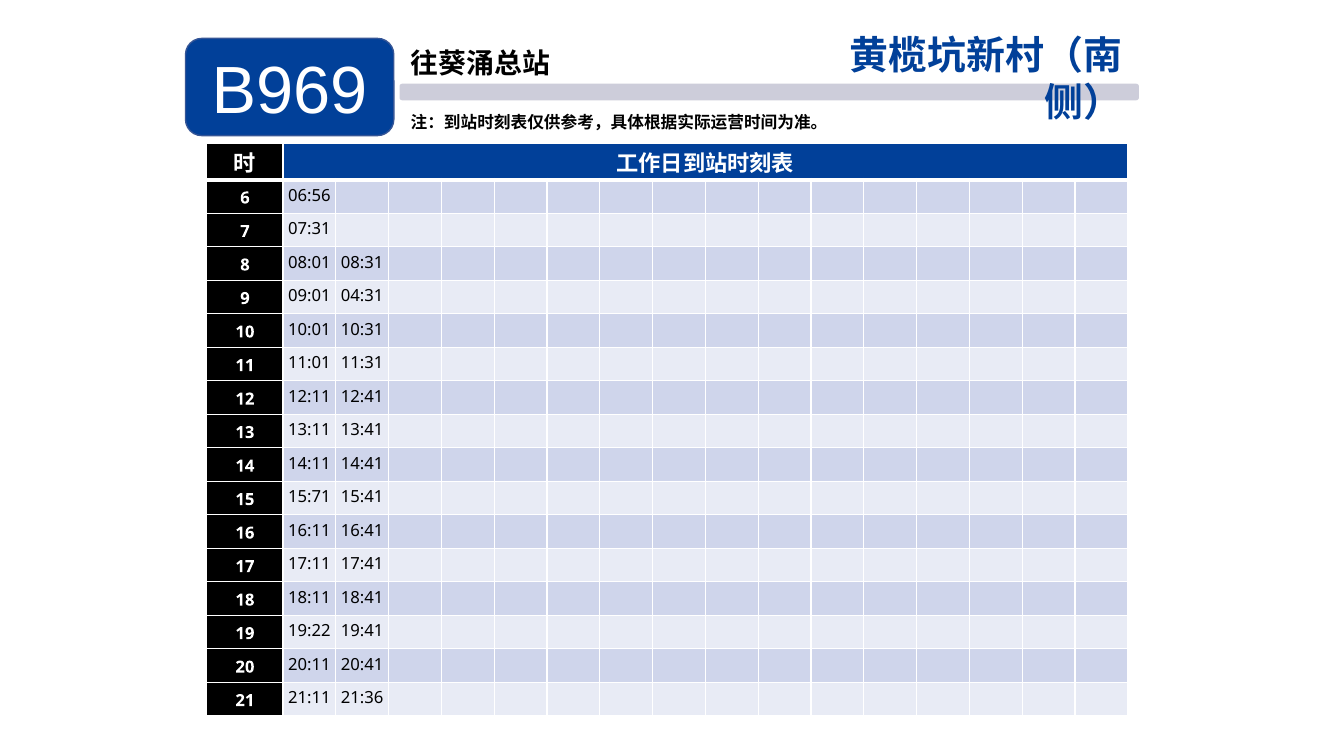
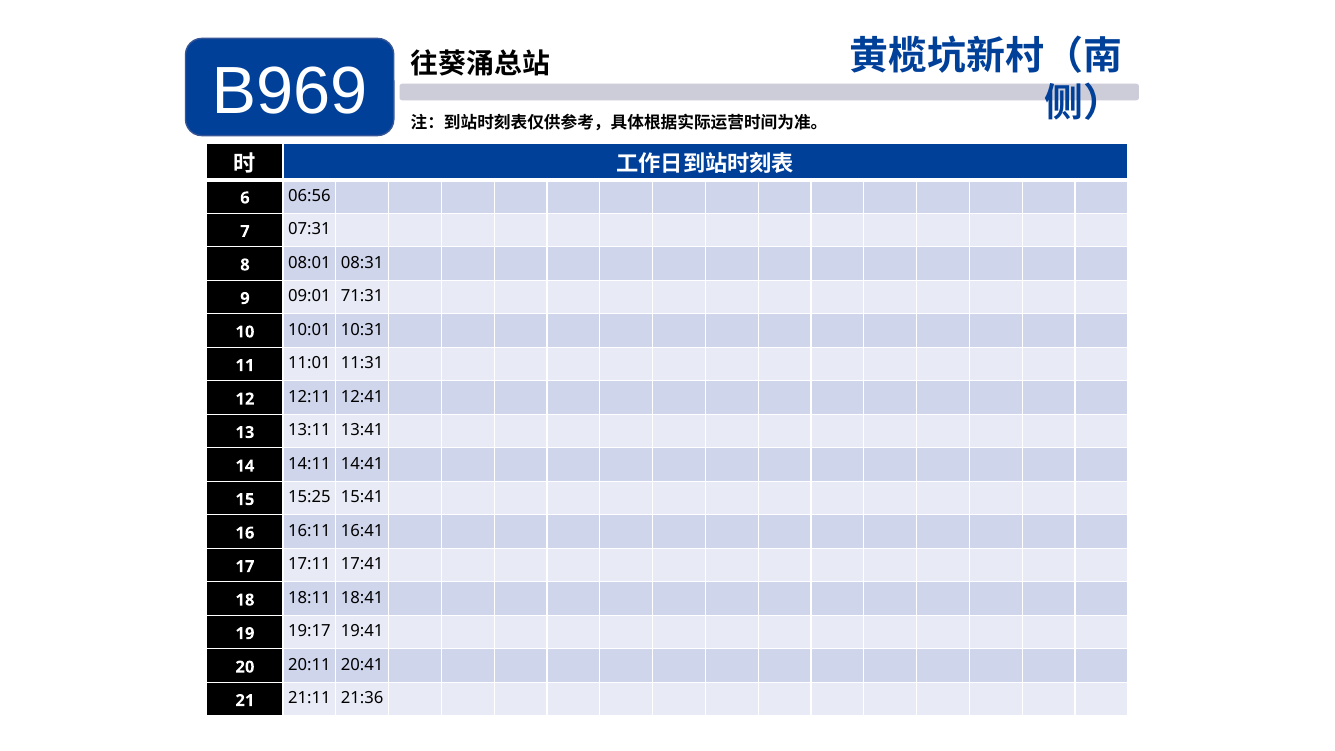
04:31: 04:31 -> 71:31 (362, 296)
15:71: 15:71 -> 15:25 (309, 497)
19:22: 19:22 -> 19:17 (309, 631)
